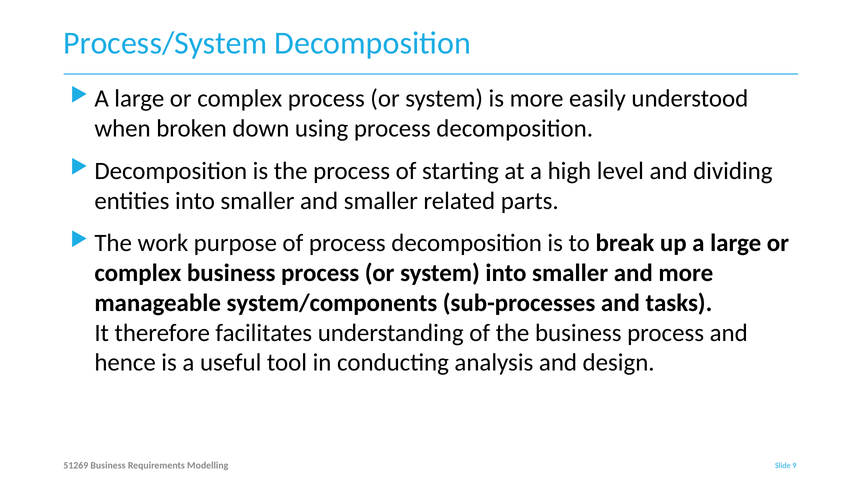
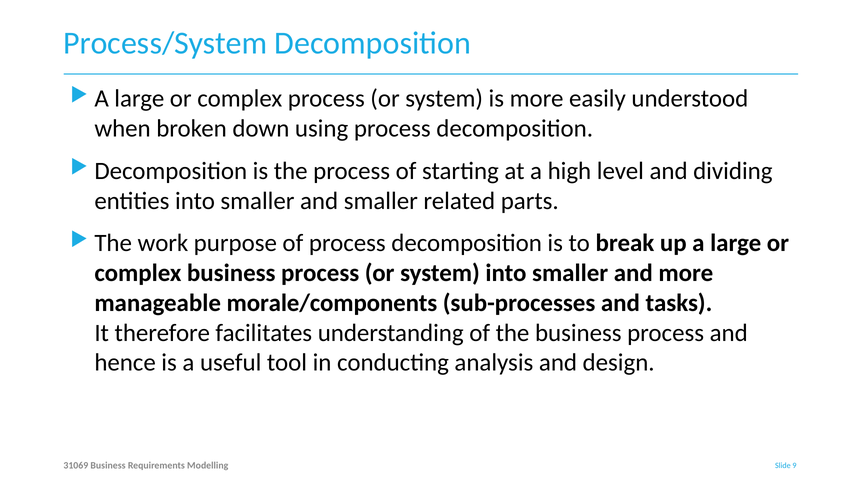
system/components: system/components -> morale/components (332, 303)
51269: 51269 -> 31069 (76, 466)
